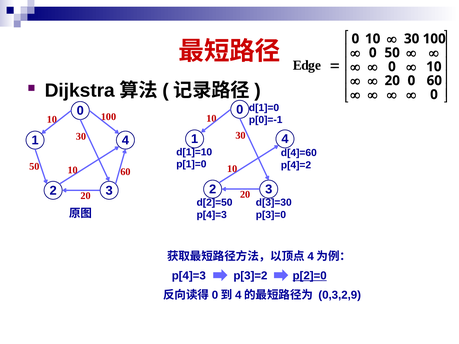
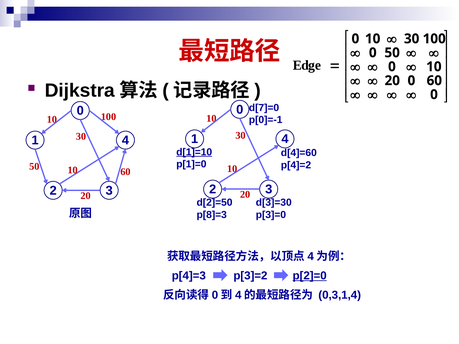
d[1]=0: d[1]=0 -> d[7]=0 (264, 108)
d[1]=10 underline: none -> present (194, 152)
p[4]=3: p[4]=3 -> p[8]=3 (212, 215)
0,3,2,9: 0,3,2,9 -> 0,3,1,4 (340, 295)
